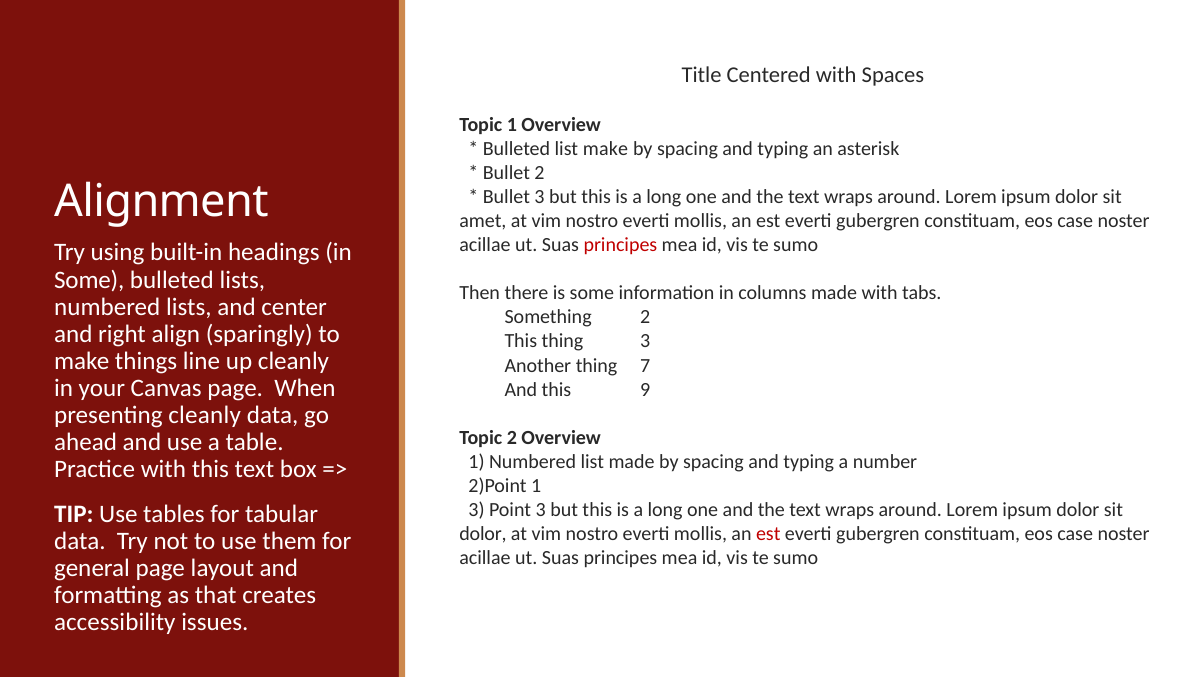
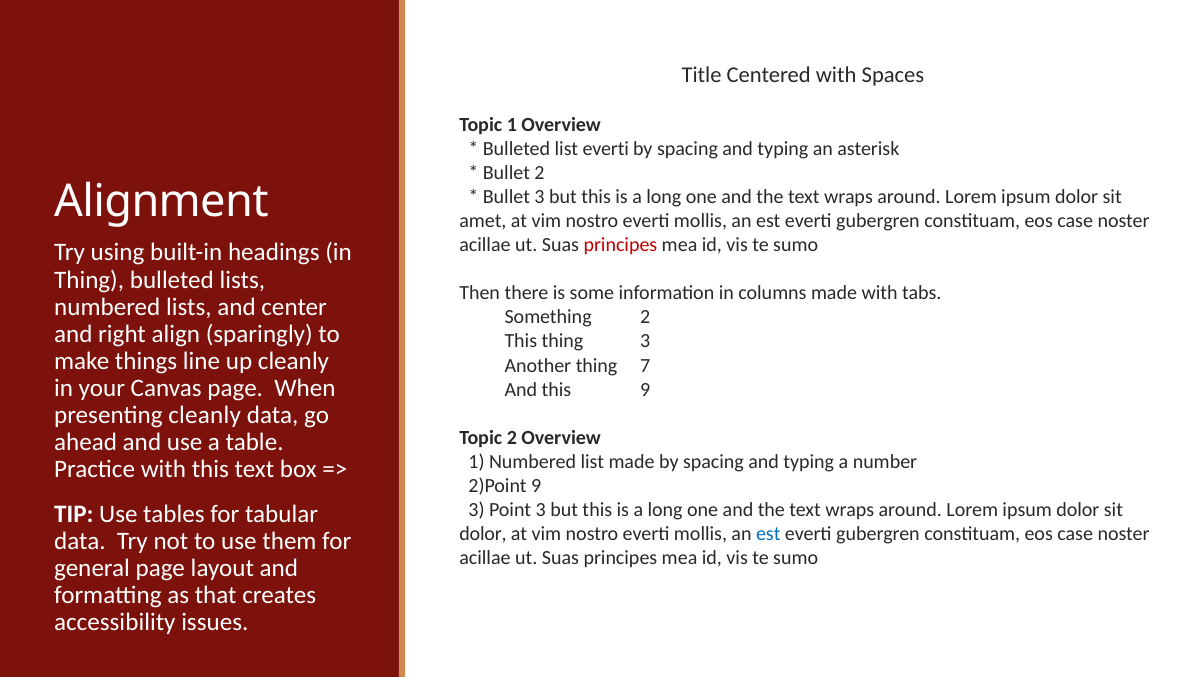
list make: make -> everti (606, 149)
Some: Some -> Thing (89, 280)
2)Point 1: 1 -> 9 (536, 486)
est colour: red -> blue (768, 534)
